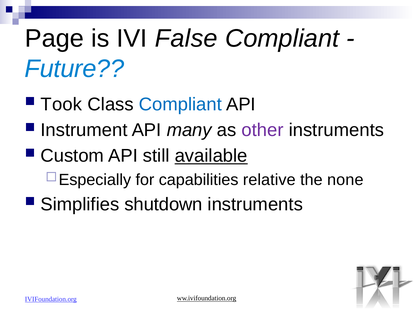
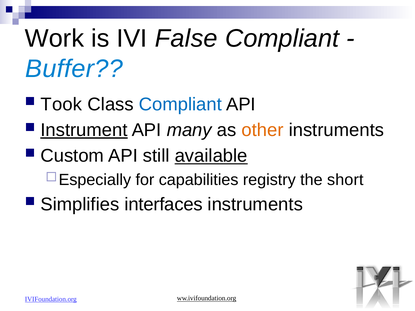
Page: Page -> Work (54, 38)
Future: Future -> Buffer (74, 69)
Instrument underline: none -> present (84, 130)
other colour: purple -> orange (263, 130)
relative: relative -> registry (269, 180)
none: none -> short (345, 180)
shutdown: shutdown -> interfaces (164, 204)
